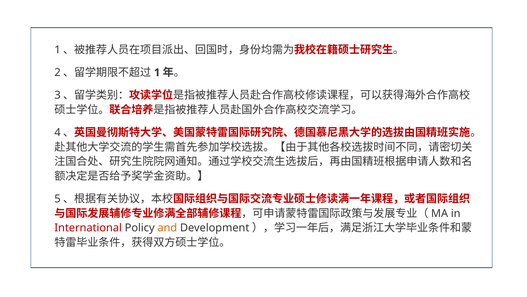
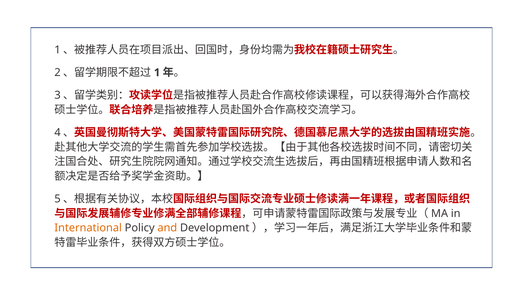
International colour: red -> orange (88, 228)
